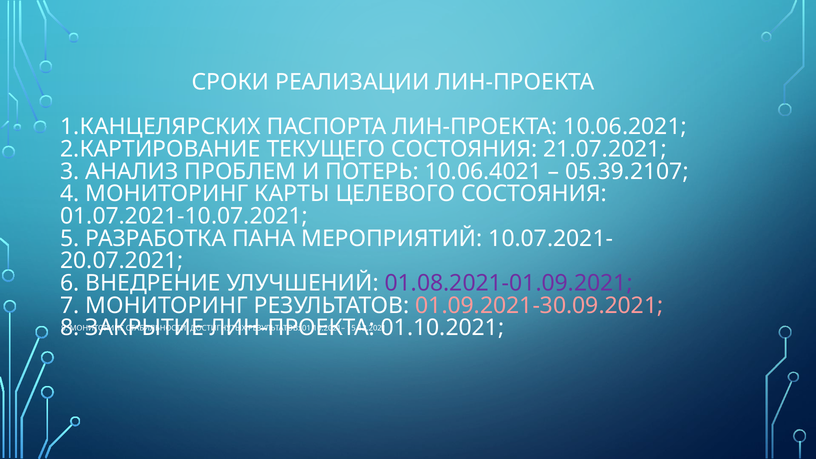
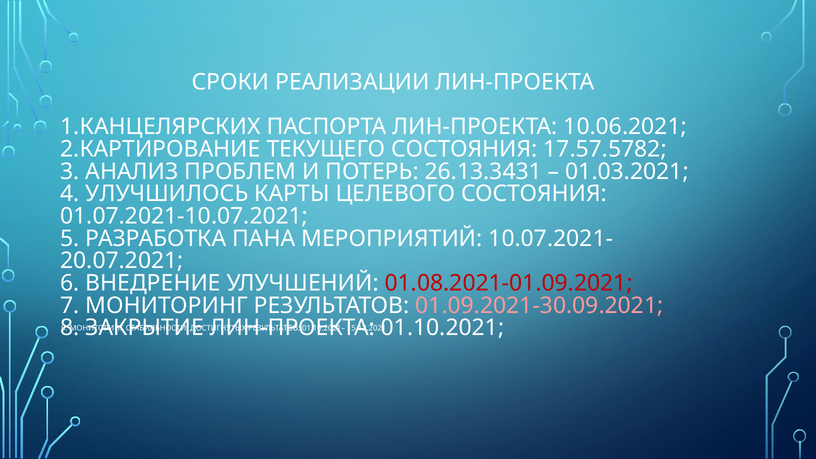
21.07.2021: 21.07.2021 -> 17.57.5782 (605, 149)
10.06.4021: 10.06.4021 -> 26.13.3431 (483, 172)
05.39.2107: 05.39.2107 -> 01.03.2021 (627, 172)
4 МОНИТОРИНГ: МОНИТОРИНГ -> УЛУЧШИЛОСЬ (167, 194)
01.08.2021-01.09.2021 colour: purple -> red (509, 283)
